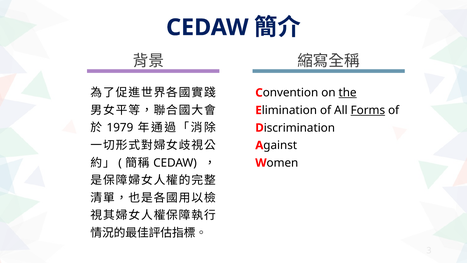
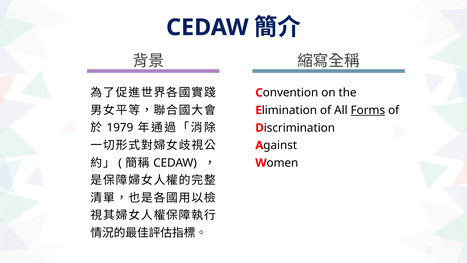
the underline: present -> none (348, 93)
